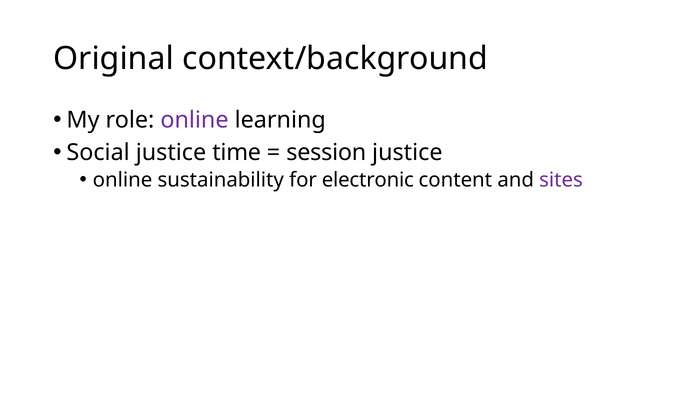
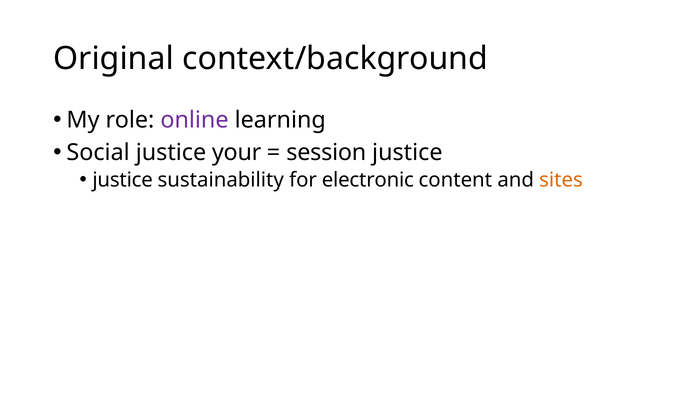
time: time -> your (237, 152)
online: online -> justice (123, 180)
sites colour: purple -> orange (561, 180)
